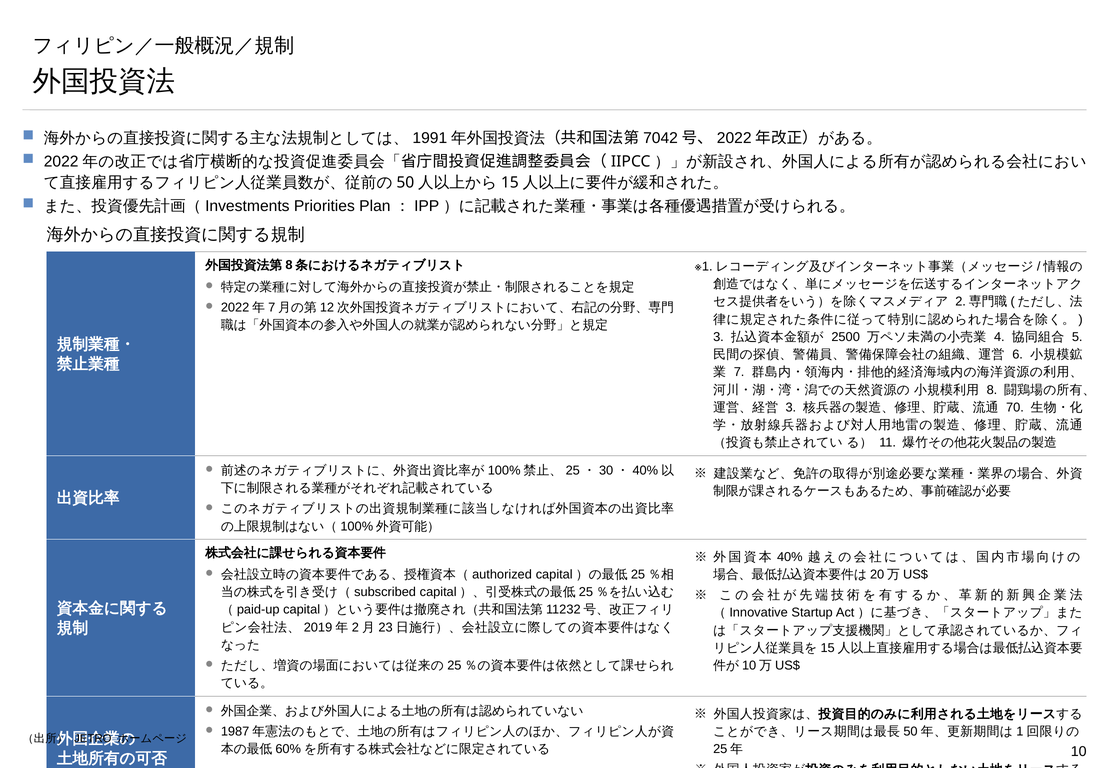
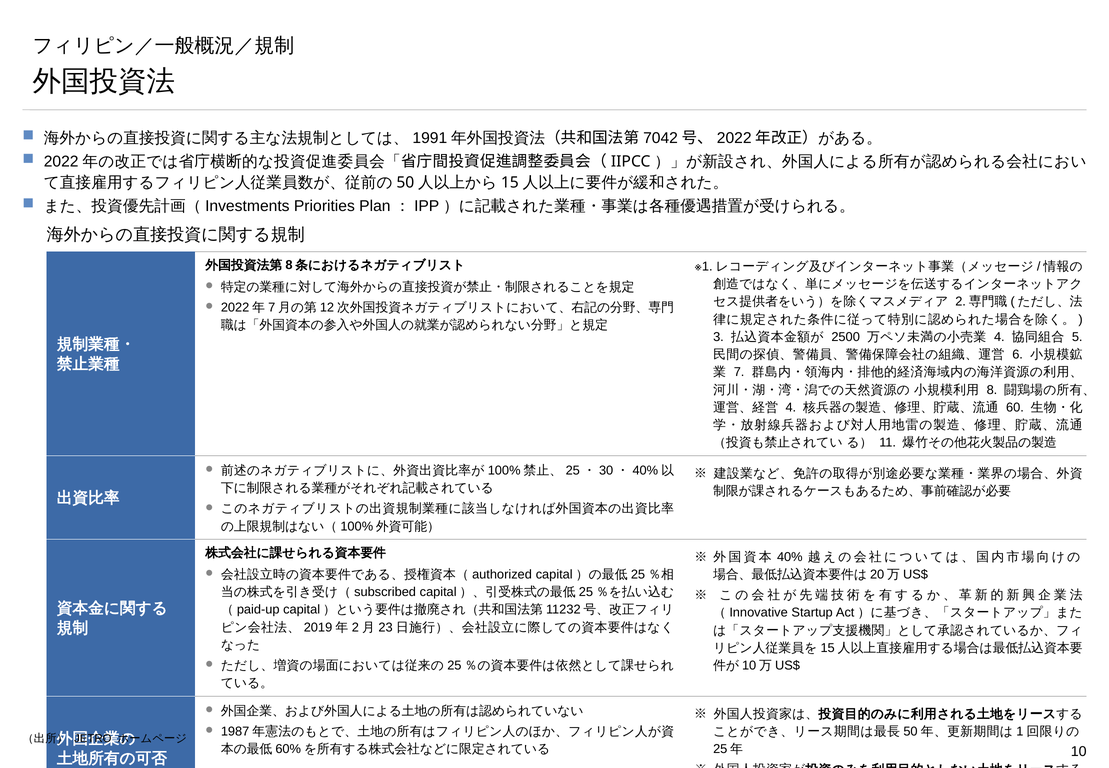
3: 3 -> 4 (791, 407)
70: 70 -> 60 (1015, 407)
